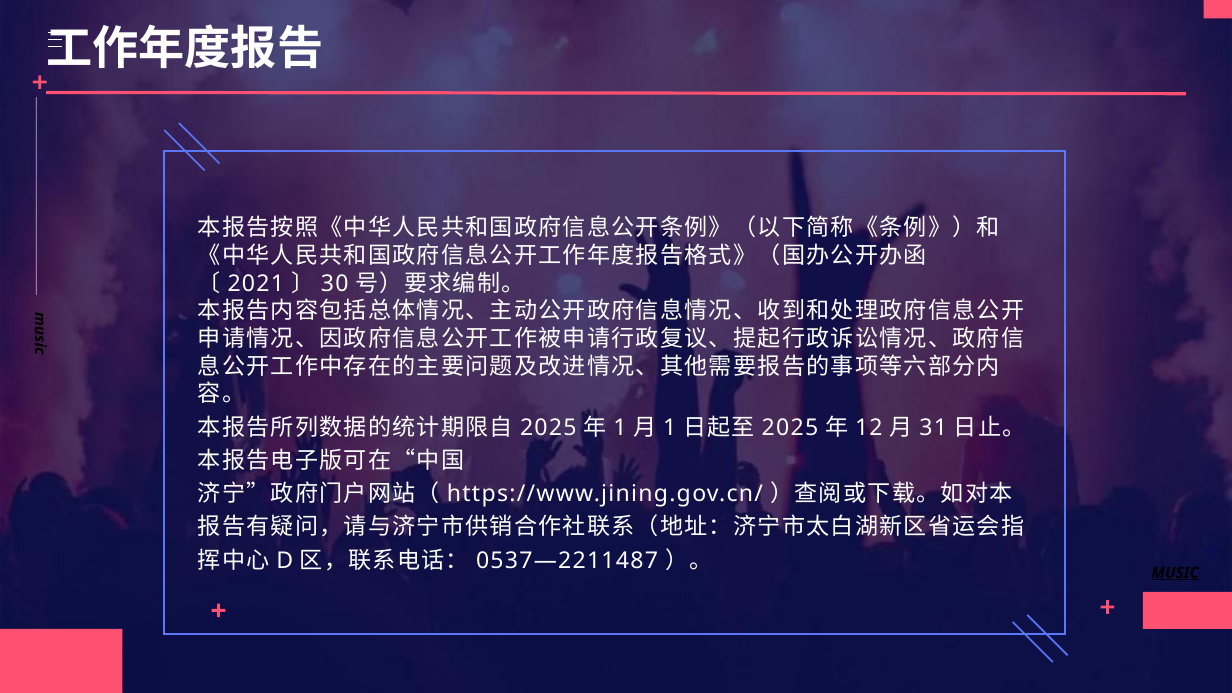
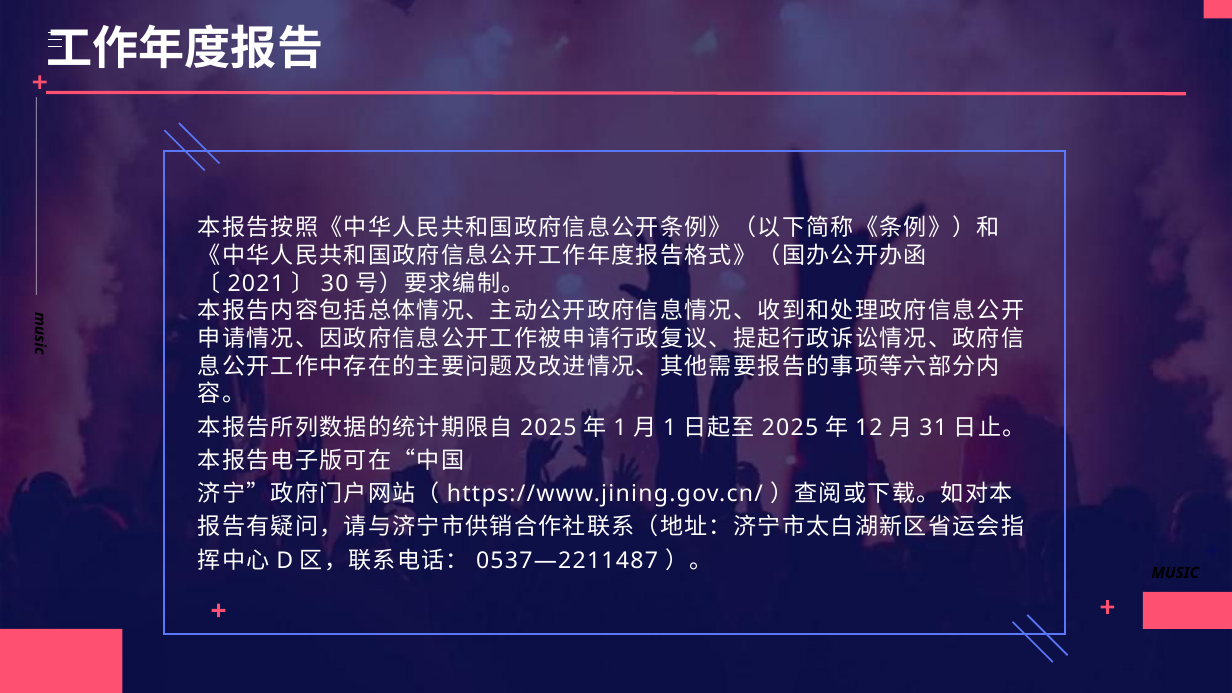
MUSIC underline: present -> none (1175, 573)
